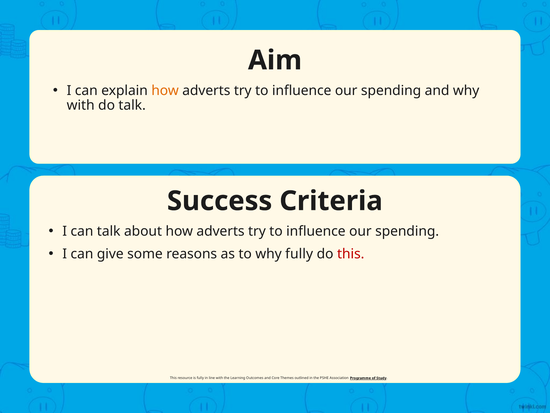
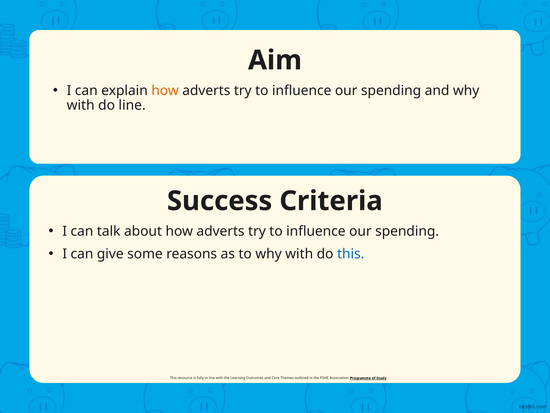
do talk: talk -> line (132, 105)
to why fully: fully -> with (299, 254)
this colour: red -> blue (351, 254)
